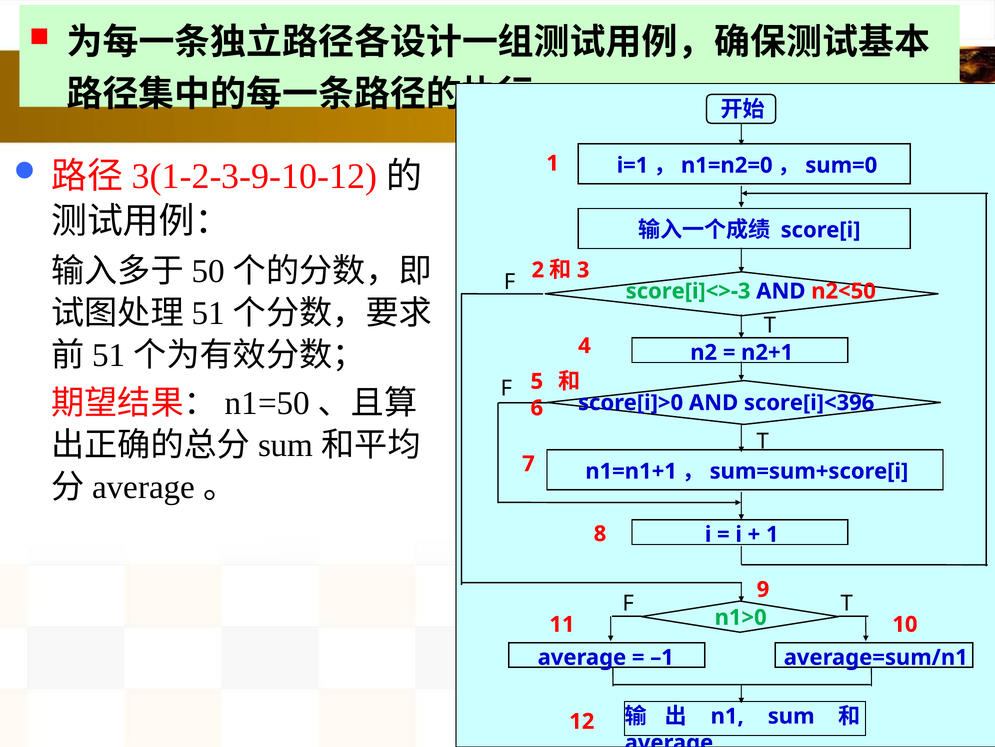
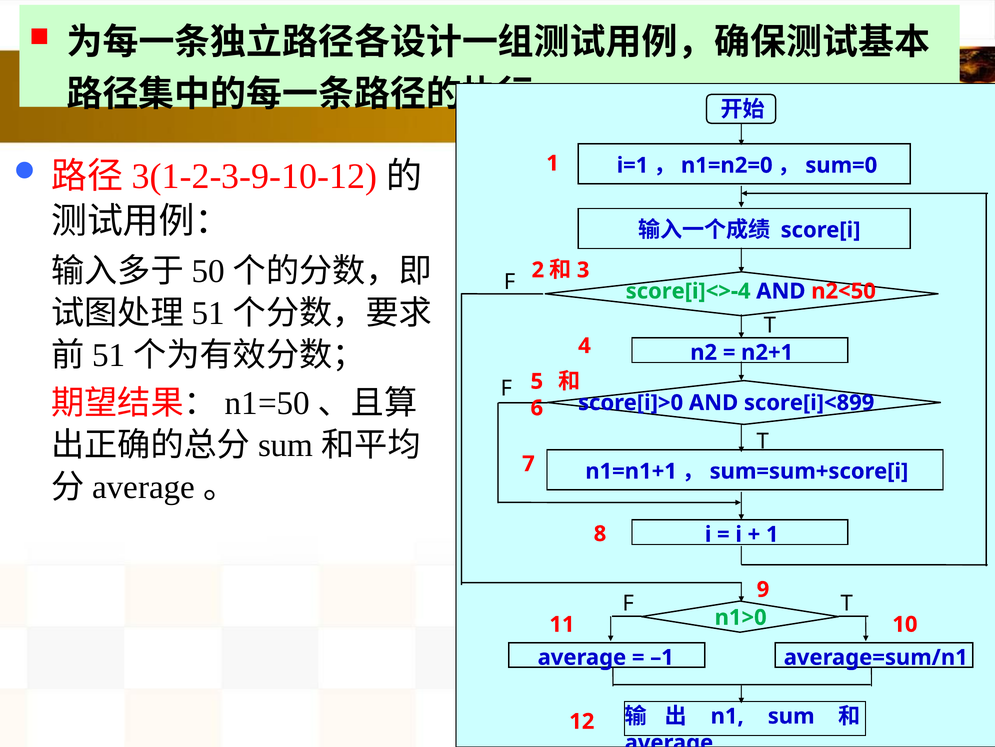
score[i]<>-3: score[i]<>-3 -> score[i]<>-4 (688, 291)
score[i]<396: score[i]<396 -> score[i]<899 (809, 402)
